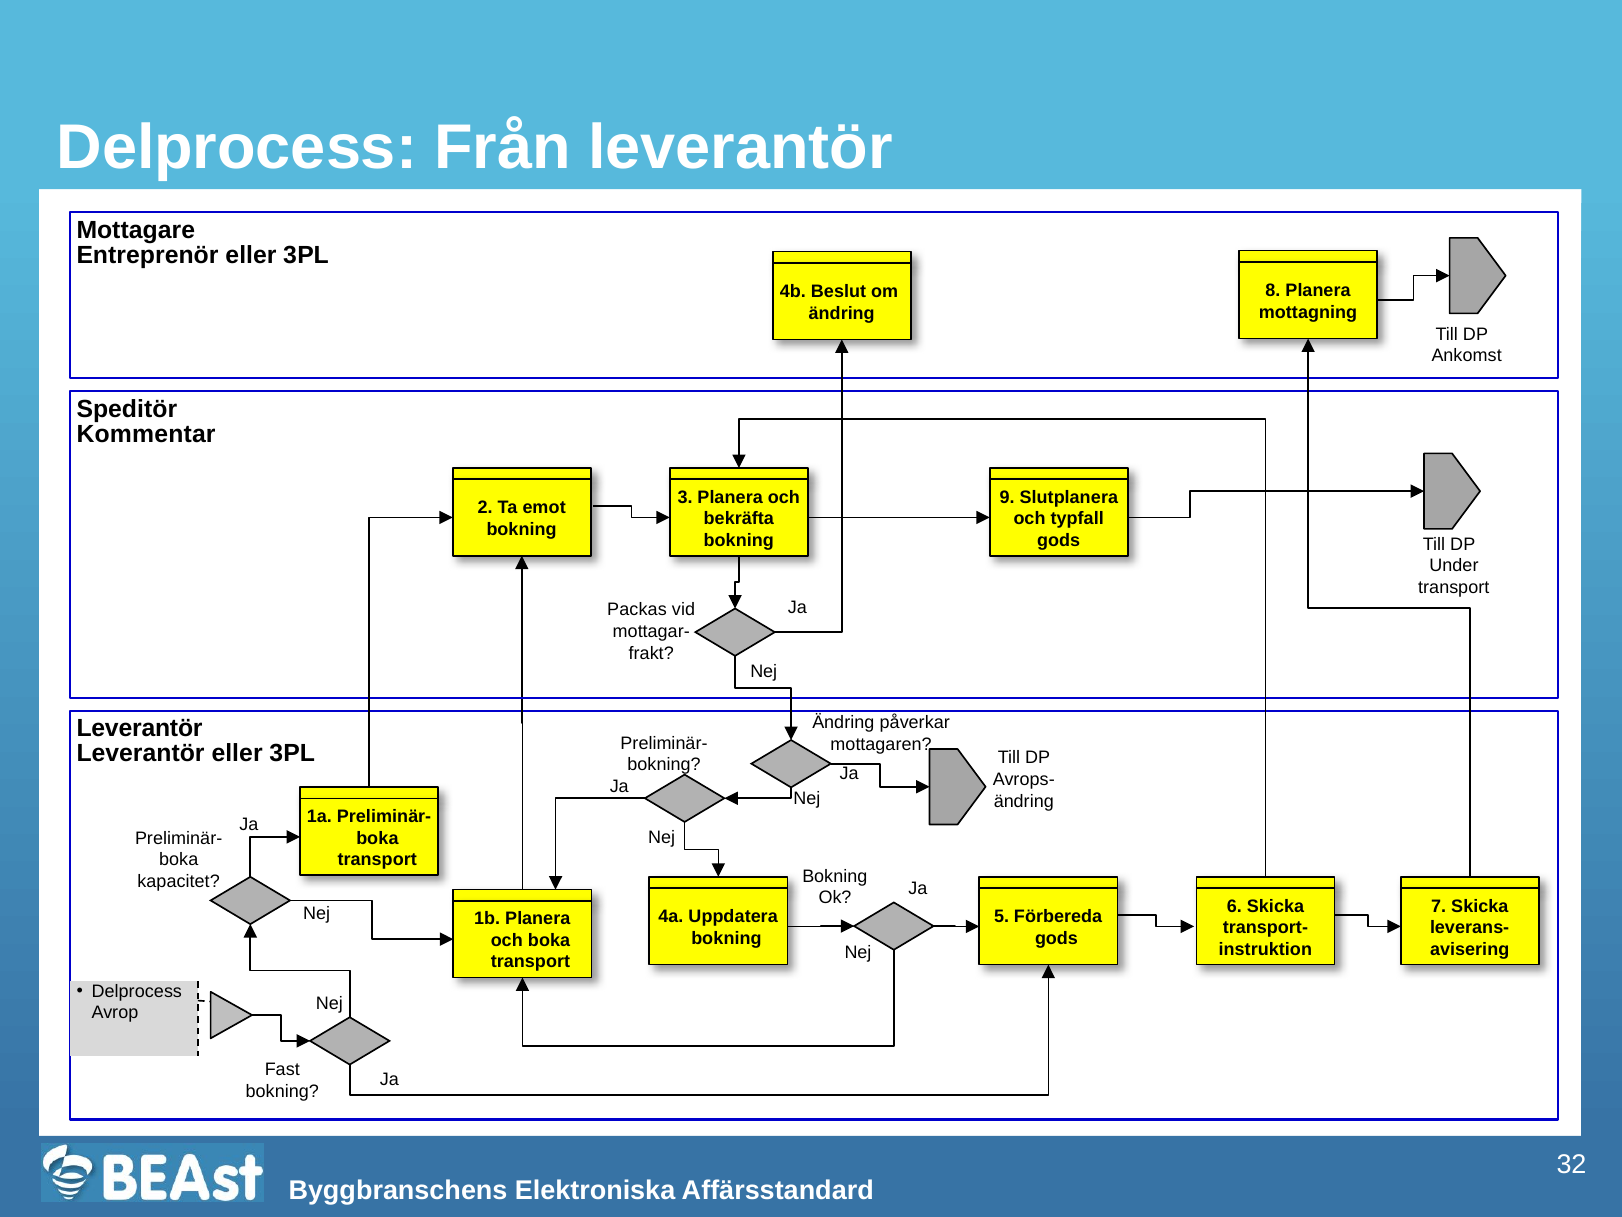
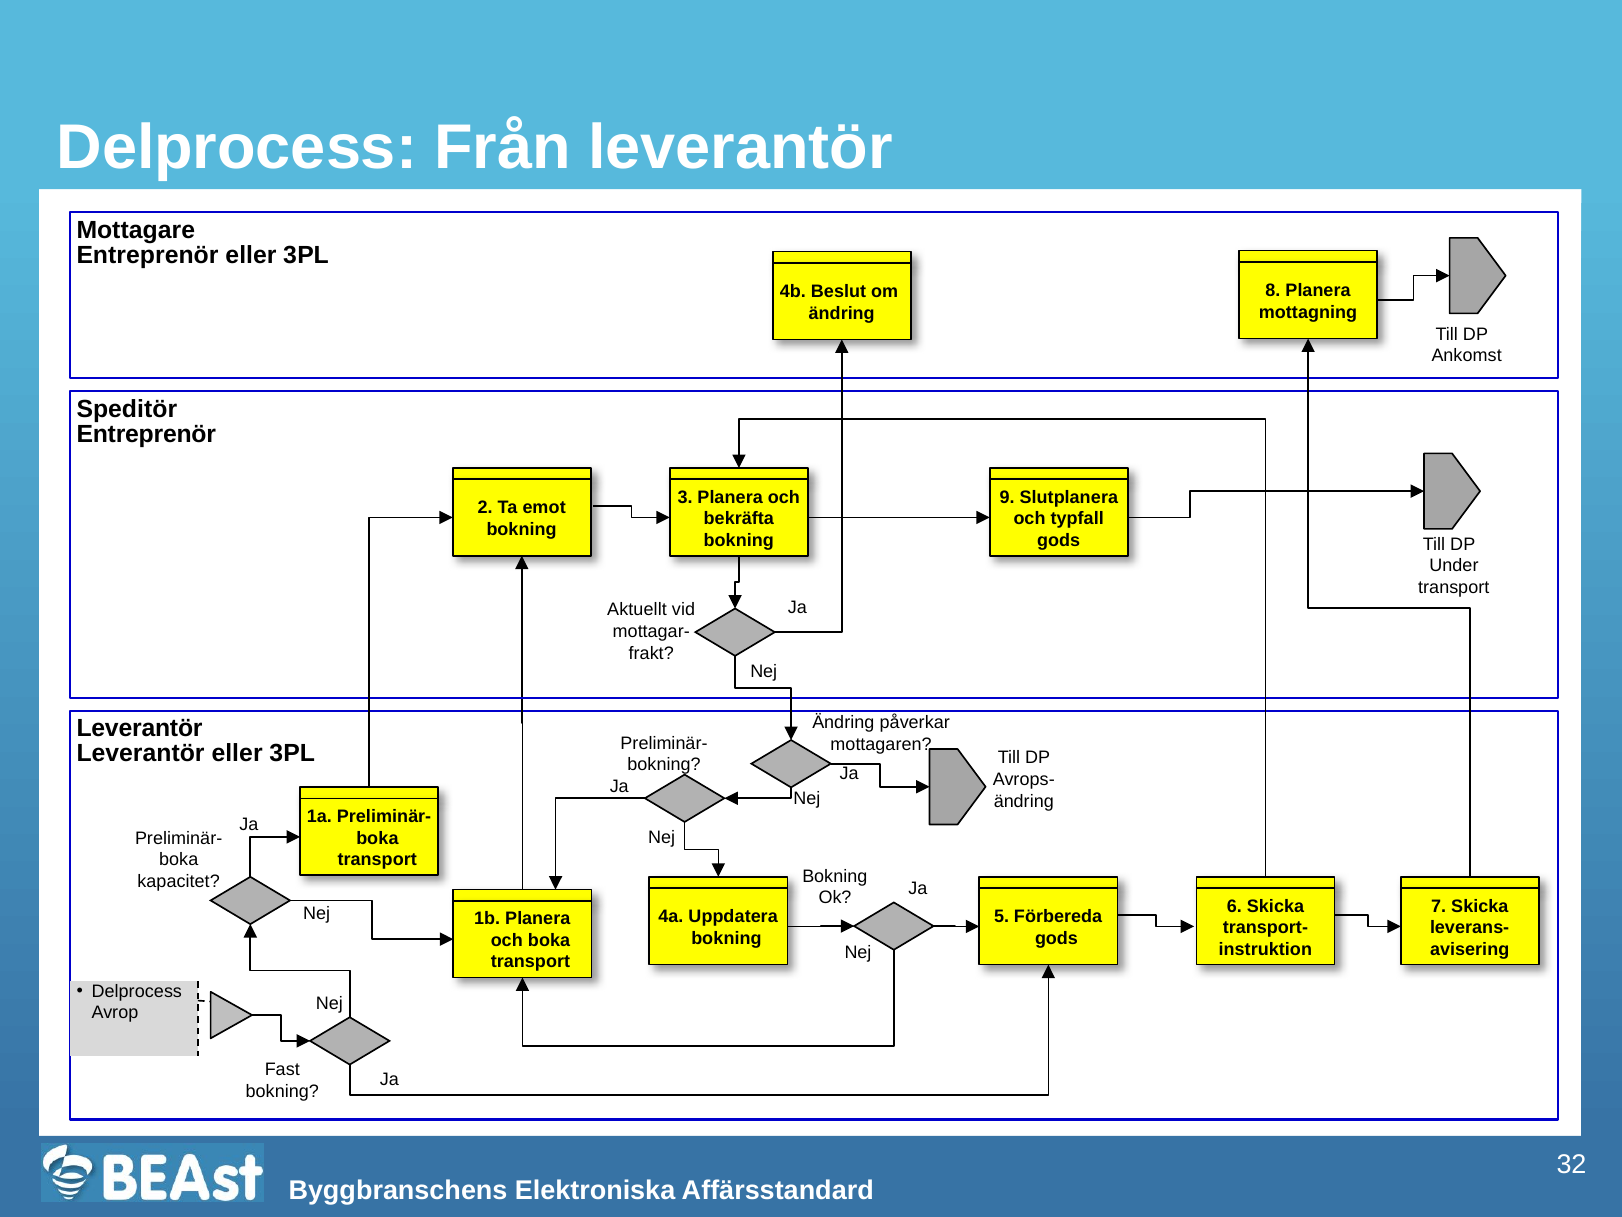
Kommentar: Kommentar -> Entreprenör (146, 434)
Packas: Packas -> Aktuellt (637, 610)
